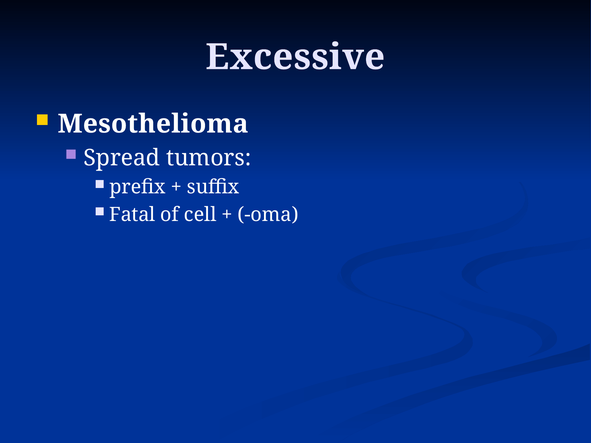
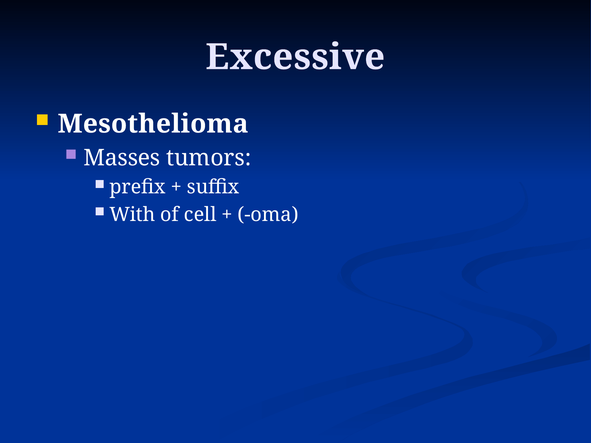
Spread: Spread -> Masses (122, 158)
Fatal: Fatal -> With (132, 215)
